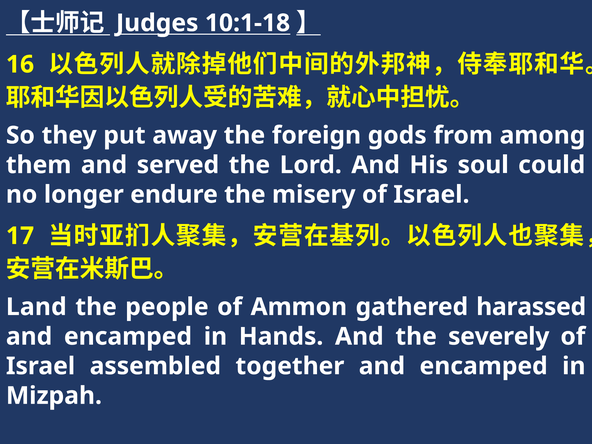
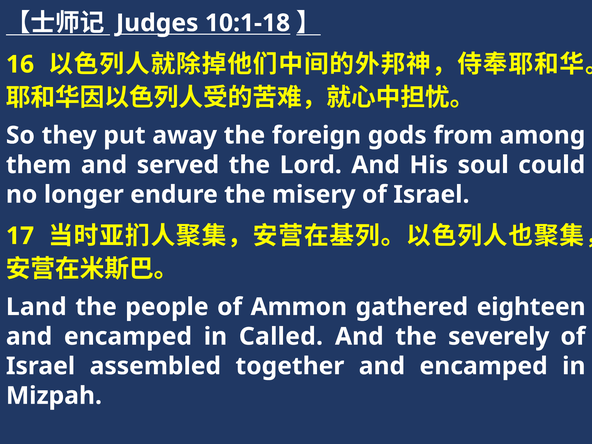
harassed: harassed -> eighteen (531, 307)
Hands: Hands -> Called (281, 337)
